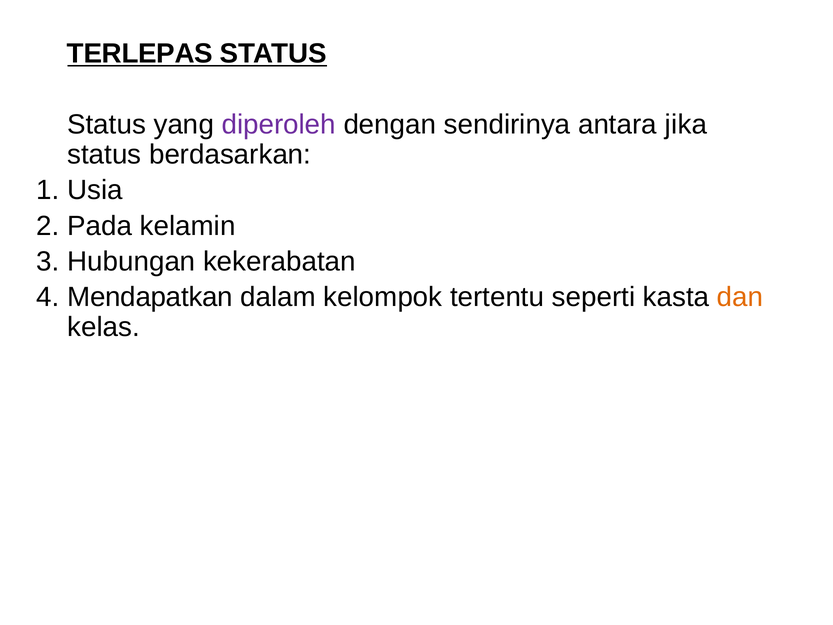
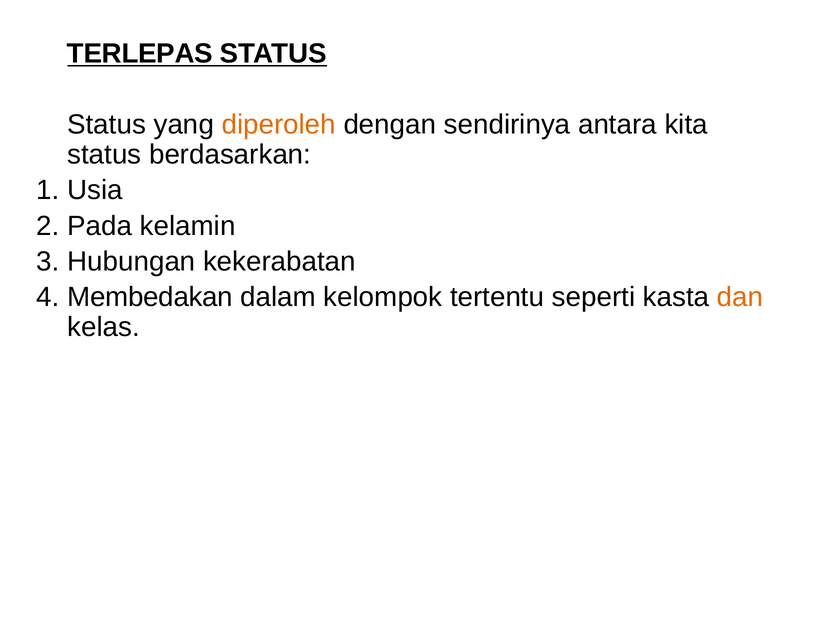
diperoleh colour: purple -> orange (279, 125)
jika: jika -> kita (686, 125)
Mendapatkan: Mendapatkan -> Membedakan (150, 297)
